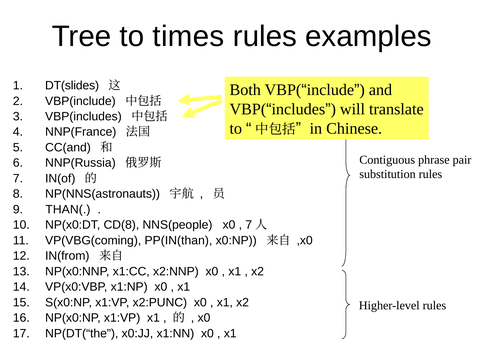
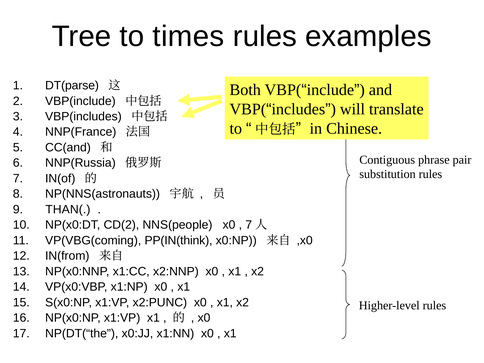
DT(slides: DT(slides -> DT(parse (72, 86)
CD(8: CD(8 -> CD(2 (121, 225)
PP(IN(than: PP(IN(than -> PP(IN(think (179, 240)
